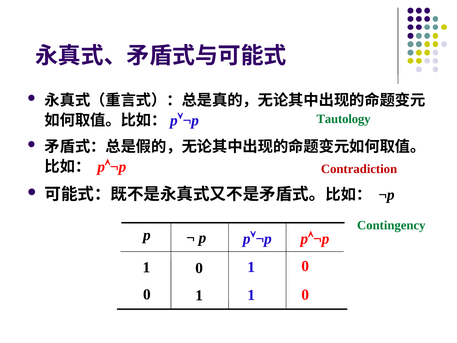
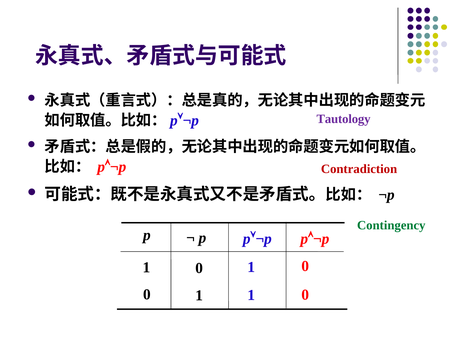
Tautology colour: green -> purple (344, 119)
